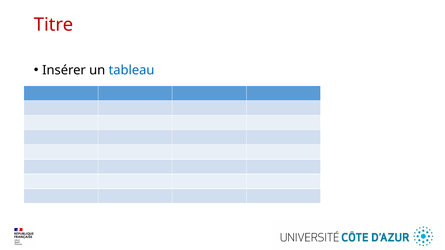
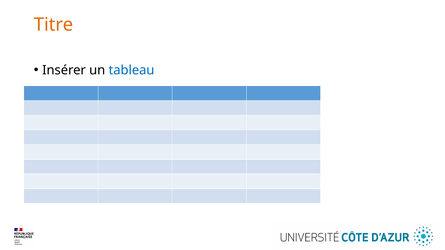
Titre colour: red -> orange (54, 25)
